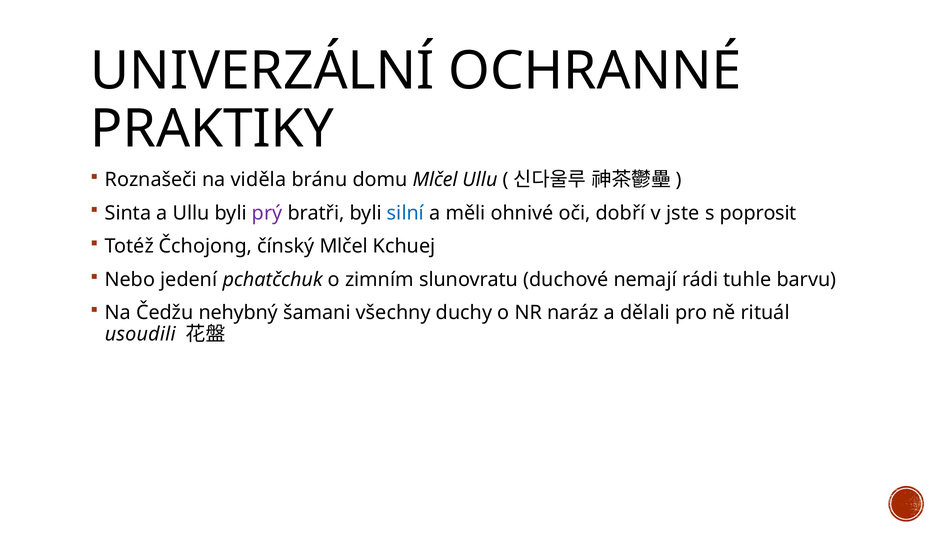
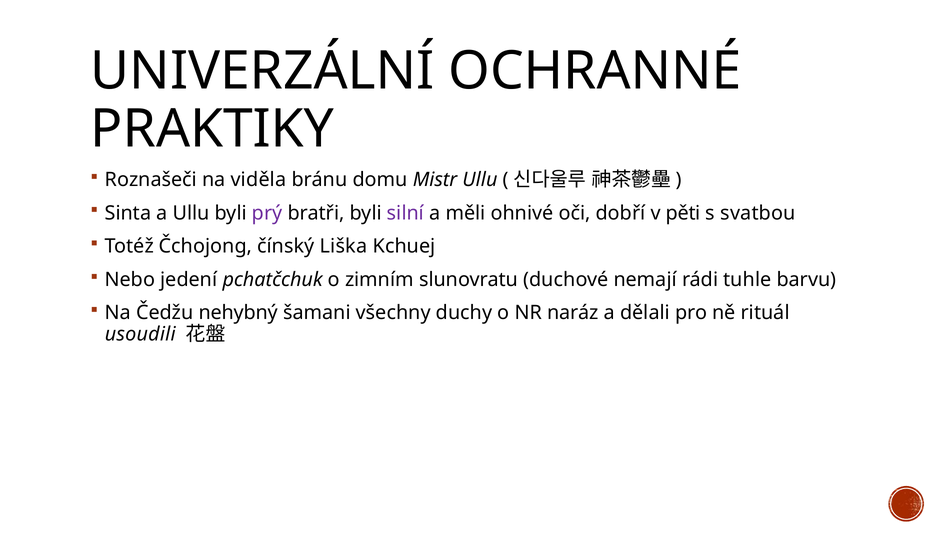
domu Mlčel: Mlčel -> Mistr (435, 179)
silní colour: blue -> purple (406, 213)
jste: jste -> pěti (683, 213)
poprosit: poprosit -> svatbou (758, 213)
čínský Mlčel: Mlčel -> Liška (343, 246)
